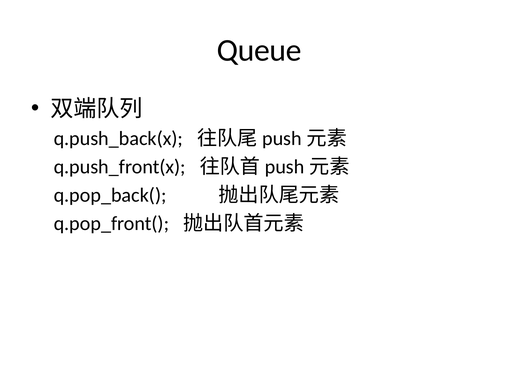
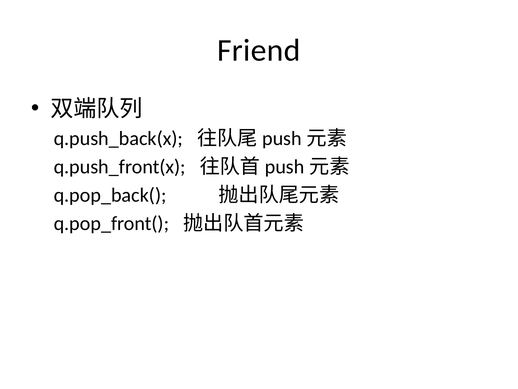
Queue: Queue -> Friend (259, 50)
